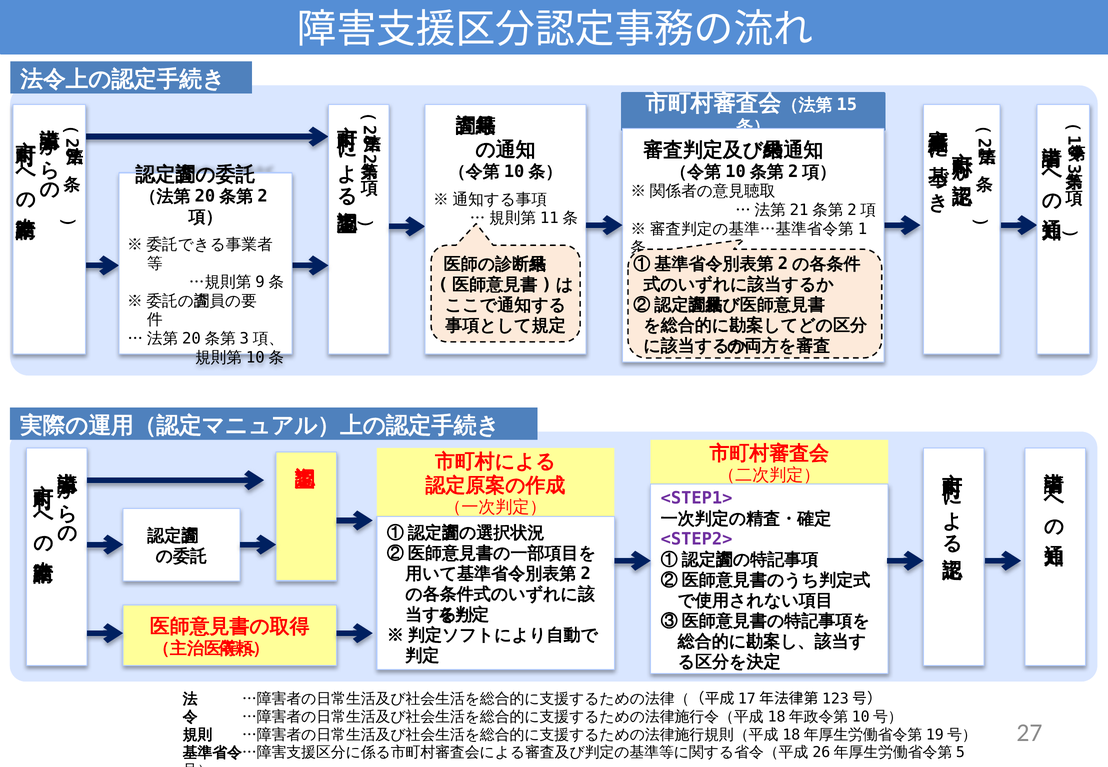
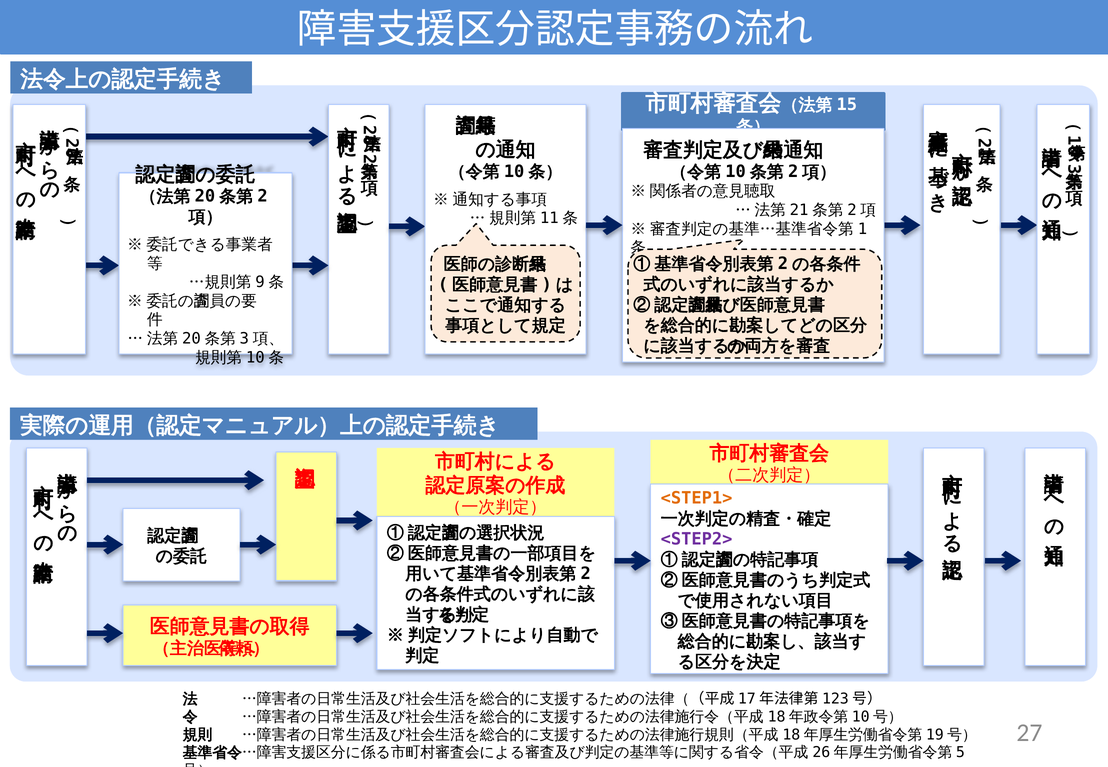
<STEP1> colour: purple -> orange (697, 498)
